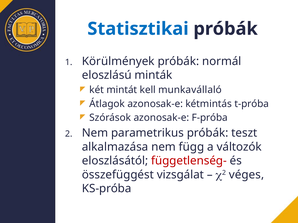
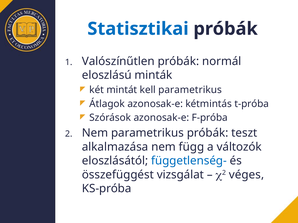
Körülmények: Körülmények -> Valószínűtlen (118, 61)
kell munkavállaló: munkavállaló -> parametrikus (190, 90)
függetlenség- colour: red -> blue (189, 161)
